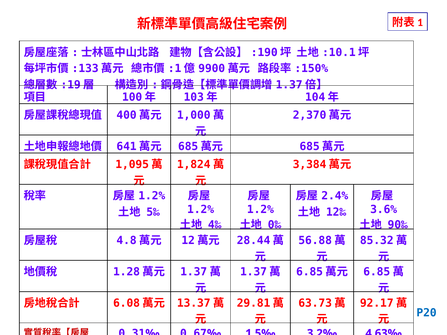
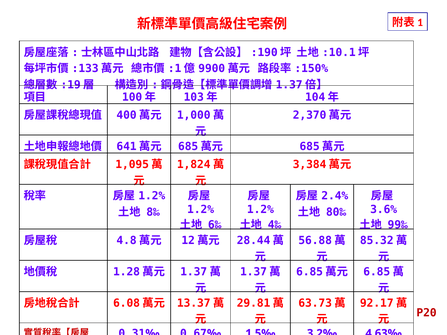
5‰: 5‰ -> 8‰ (153, 212)
12‰: 12‰ -> 80‰ (336, 212)
4‰: 4‰ -> 6‰ (215, 225)
0‰: 0‰ -> 4‰ (275, 225)
90‰: 90‰ -> 99‰ (398, 225)
P20 colour: blue -> red (427, 313)
